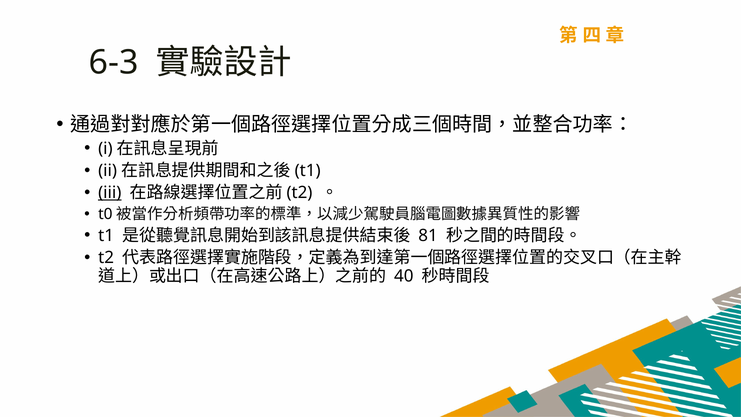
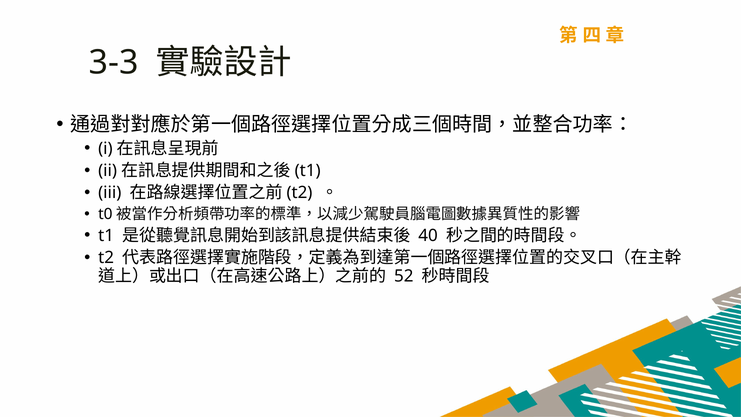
6-3: 6-3 -> 3-3 (114, 62)
iii underline: present -> none (110, 193)
81: 81 -> 40 (428, 235)
40: 40 -> 52 (404, 276)
